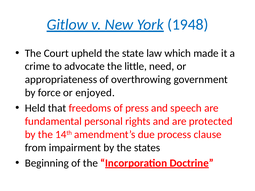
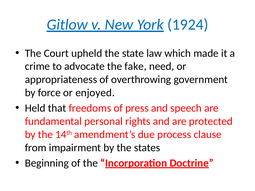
1948: 1948 -> 1924 (188, 25)
little: little -> fake (136, 66)
